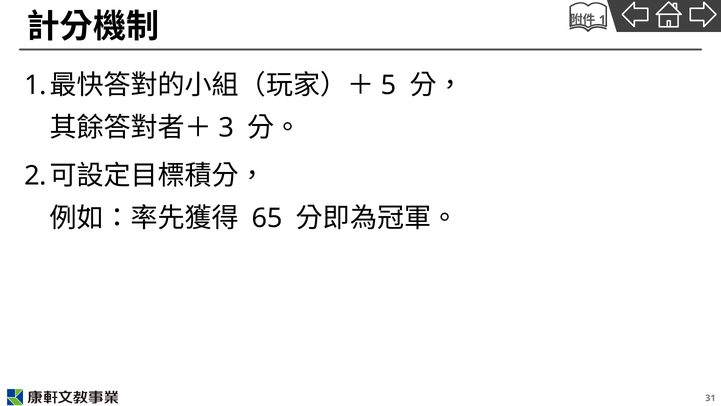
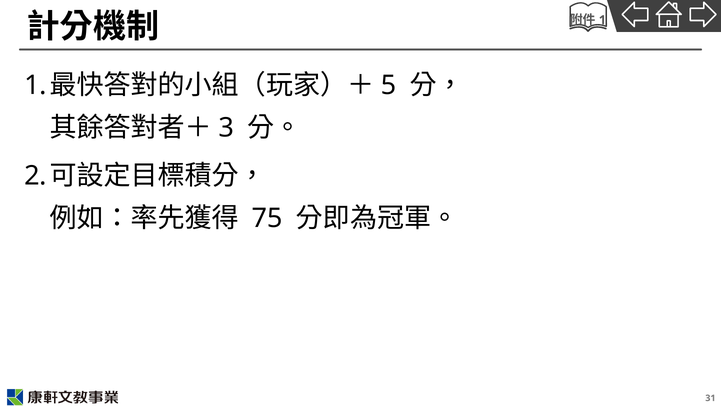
65: 65 -> 75 (267, 218)
